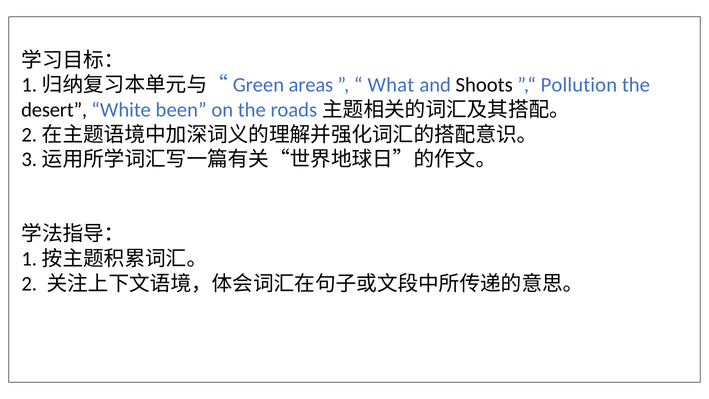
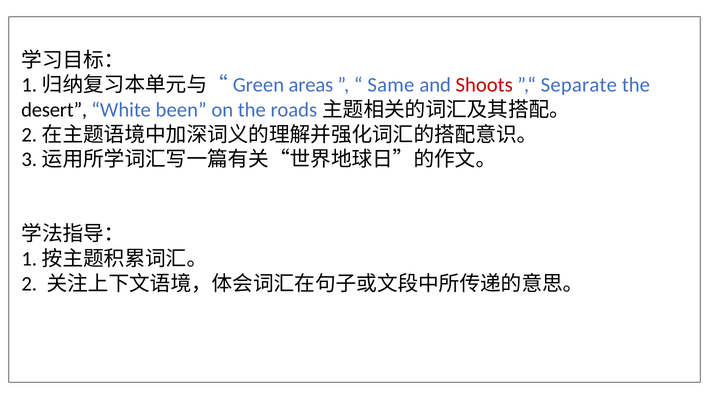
What: What -> Same (391, 85)
Shoots colour: black -> red (484, 85)
Pollution: Pollution -> Separate (579, 85)
